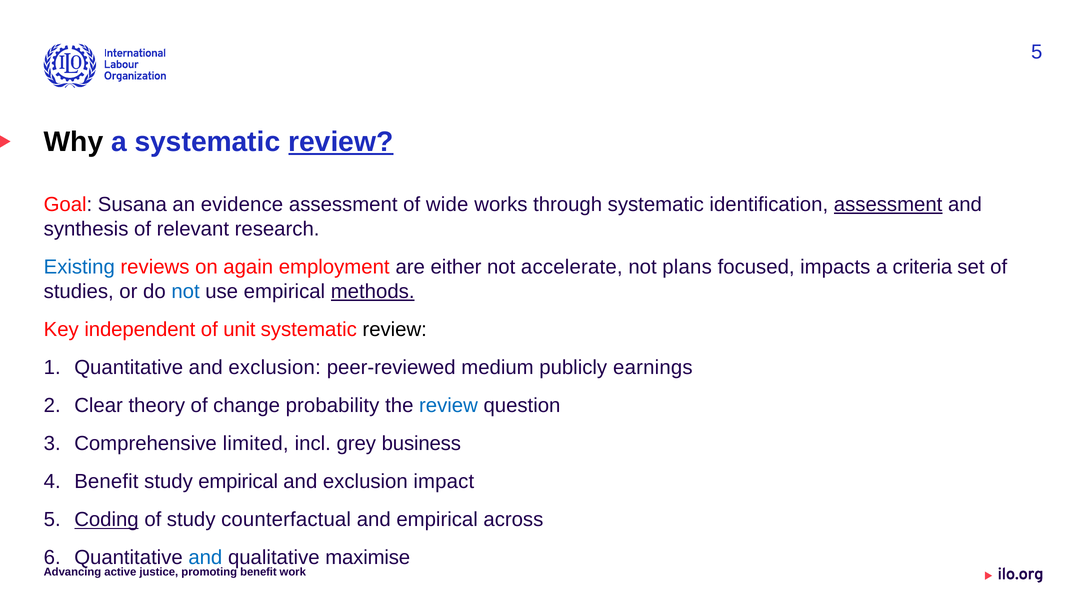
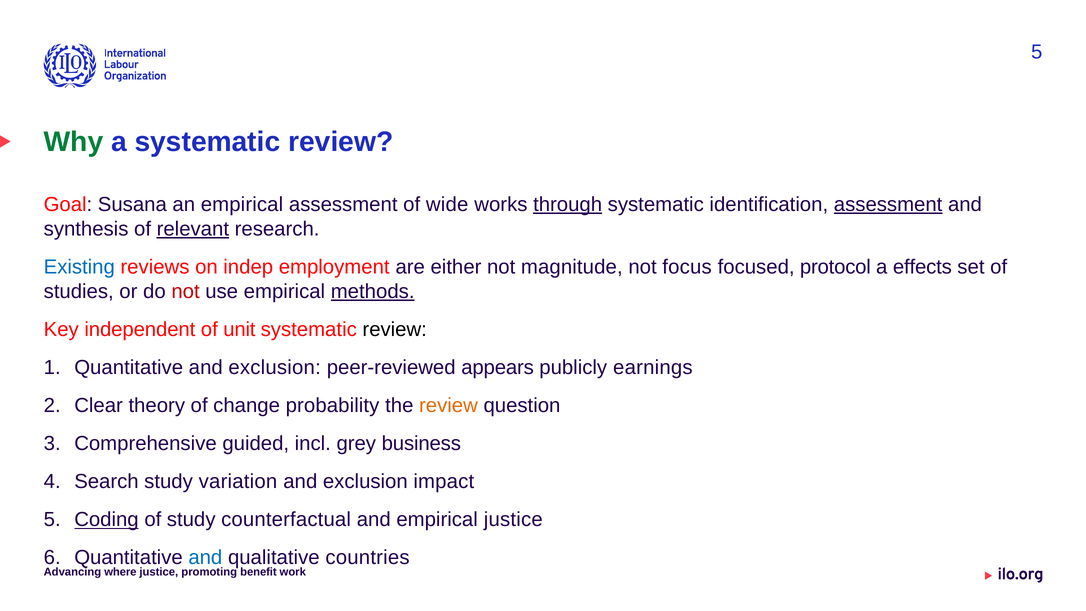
Why colour: black -> green (74, 142)
review underline: present -> none (341, 142)
an evidence: evidence -> empirical (242, 205)
through underline: none -> present (568, 205)
relevant underline: none -> present (193, 229)
again: again -> indep (248, 267)
accelerate: accelerate -> magnitude (572, 267)
plans: plans -> focus (687, 267)
impacts: impacts -> protocol (835, 267)
criteria: criteria -> effects (922, 267)
not colour: blue -> red (186, 291)
medium: medium -> appears (498, 367)
review colour: blue -> orange (448, 406)
limited: limited -> guided (256, 444)
Benefit: Benefit -> Search (106, 482)
study empirical: empirical -> variation (238, 482)
empirical across: across -> justice (513, 520)
maximise: maximise -> countries (368, 558)
active: active -> where (120, 572)
